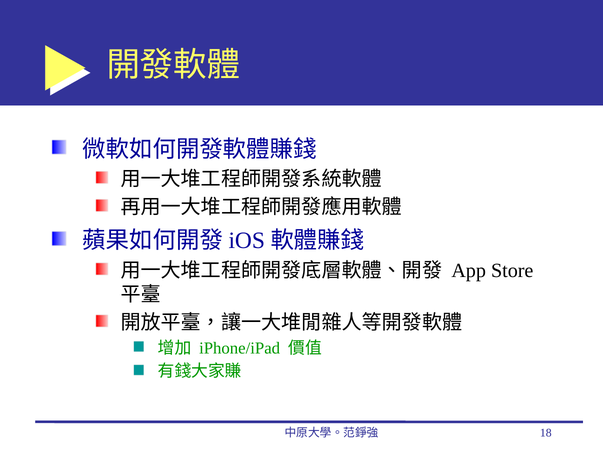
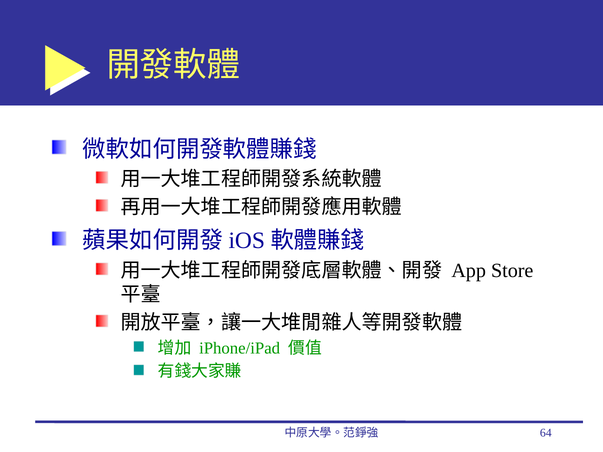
18: 18 -> 64 (546, 433)
